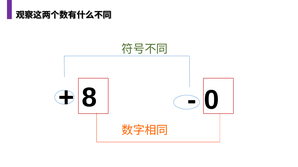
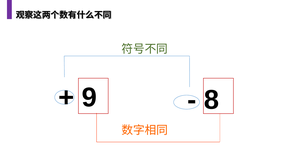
8: 8 -> 9 (89, 98)
0: 0 -> 8 (211, 100)
